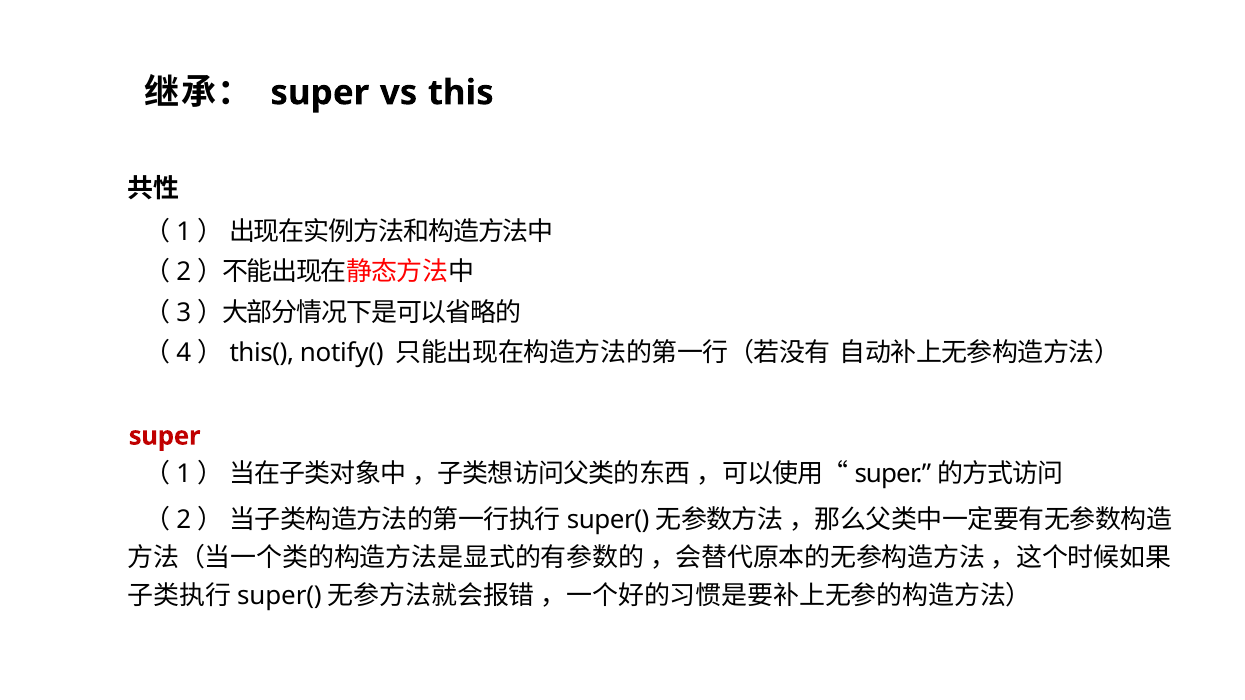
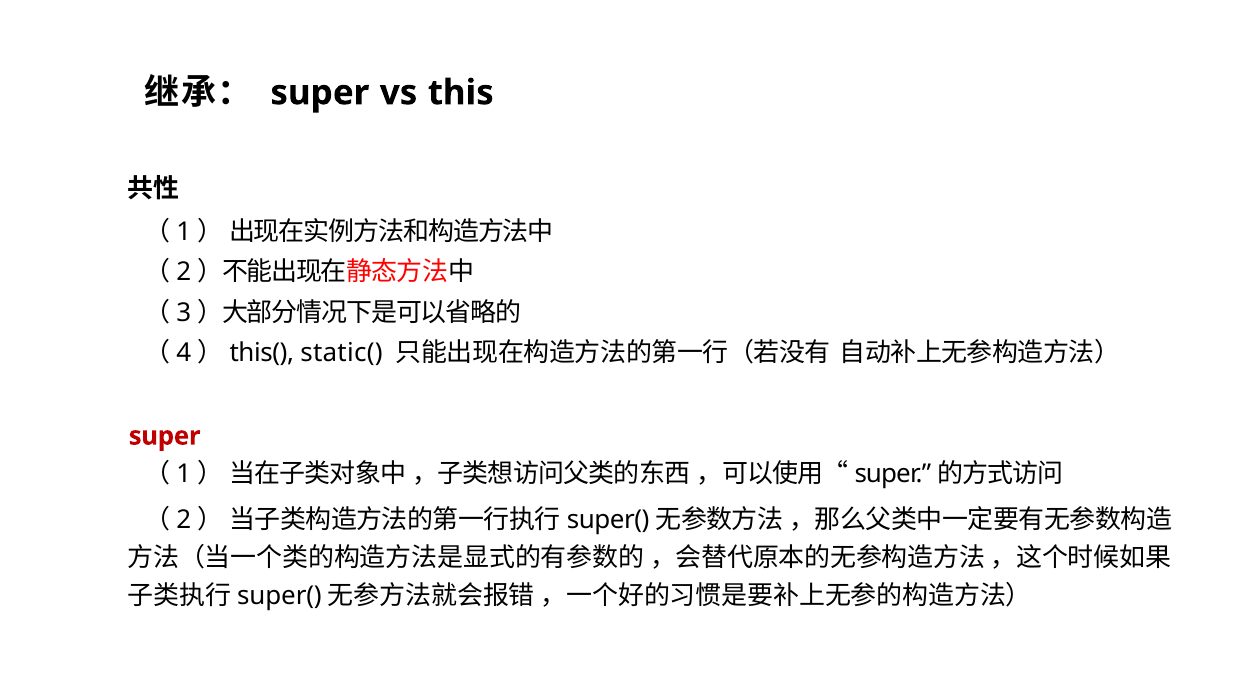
notify(: notify( -> static( (341, 353)
